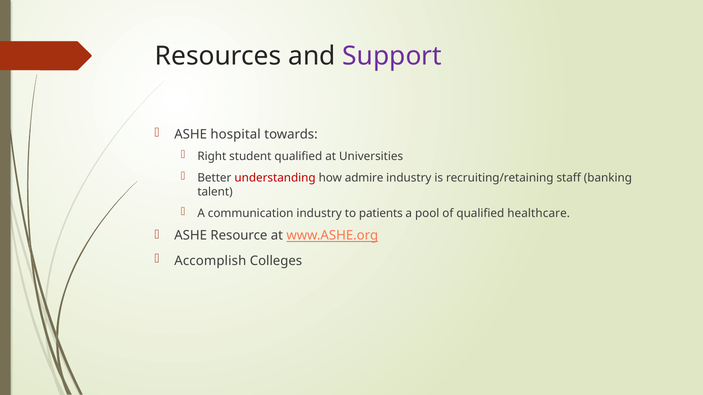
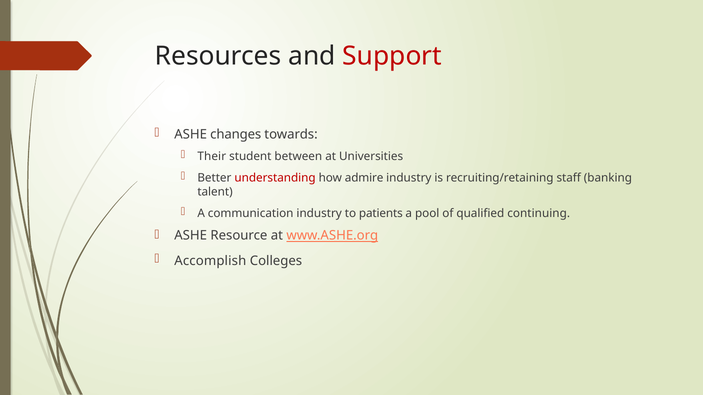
Support colour: purple -> red (392, 56)
hospital: hospital -> changes (236, 134)
Right: Right -> Their (212, 157)
student qualified: qualified -> between (298, 157)
healthcare: healthcare -> continuing (539, 213)
